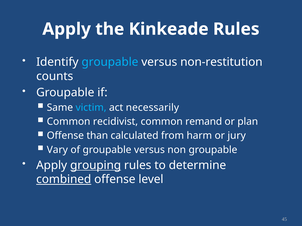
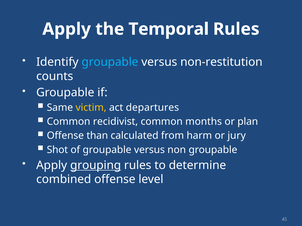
Kinkeade: Kinkeade -> Temporal (169, 29)
victim colour: light blue -> yellow (91, 108)
necessarily: necessarily -> departures (152, 108)
remand: remand -> months (204, 122)
Vary: Vary -> Shot (57, 150)
combined underline: present -> none (64, 180)
